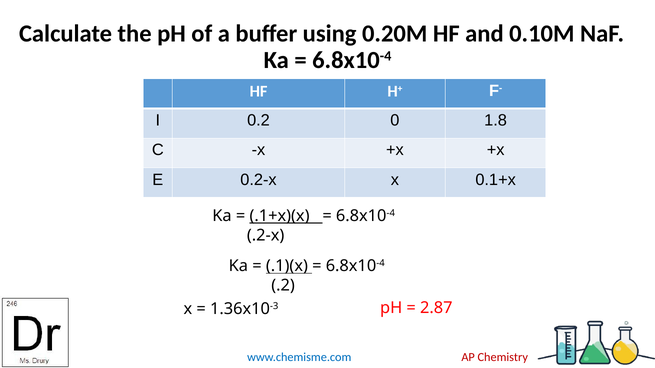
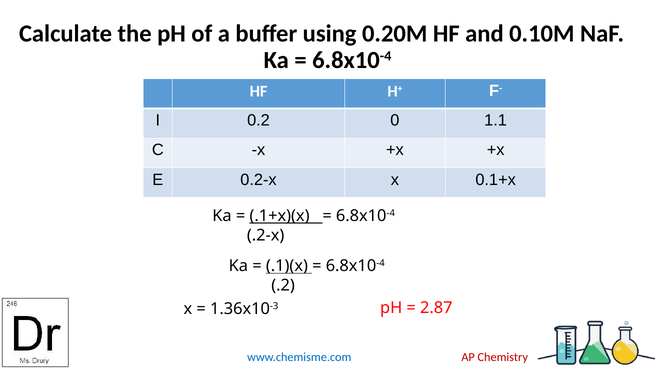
1.8: 1.8 -> 1.1 (496, 121)
